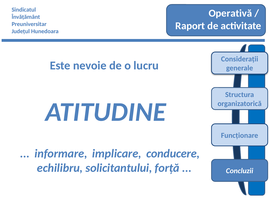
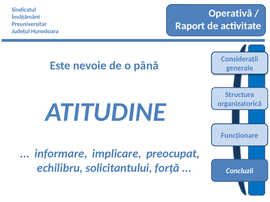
lucru: lucru -> până (146, 66)
conducere: conducere -> preocupat (173, 154)
